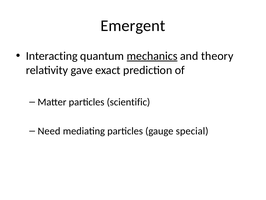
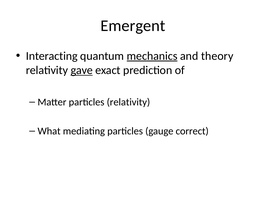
gave underline: none -> present (82, 70)
particles scientific: scientific -> relativity (128, 102)
Need: Need -> What (49, 131)
special: special -> correct (192, 131)
